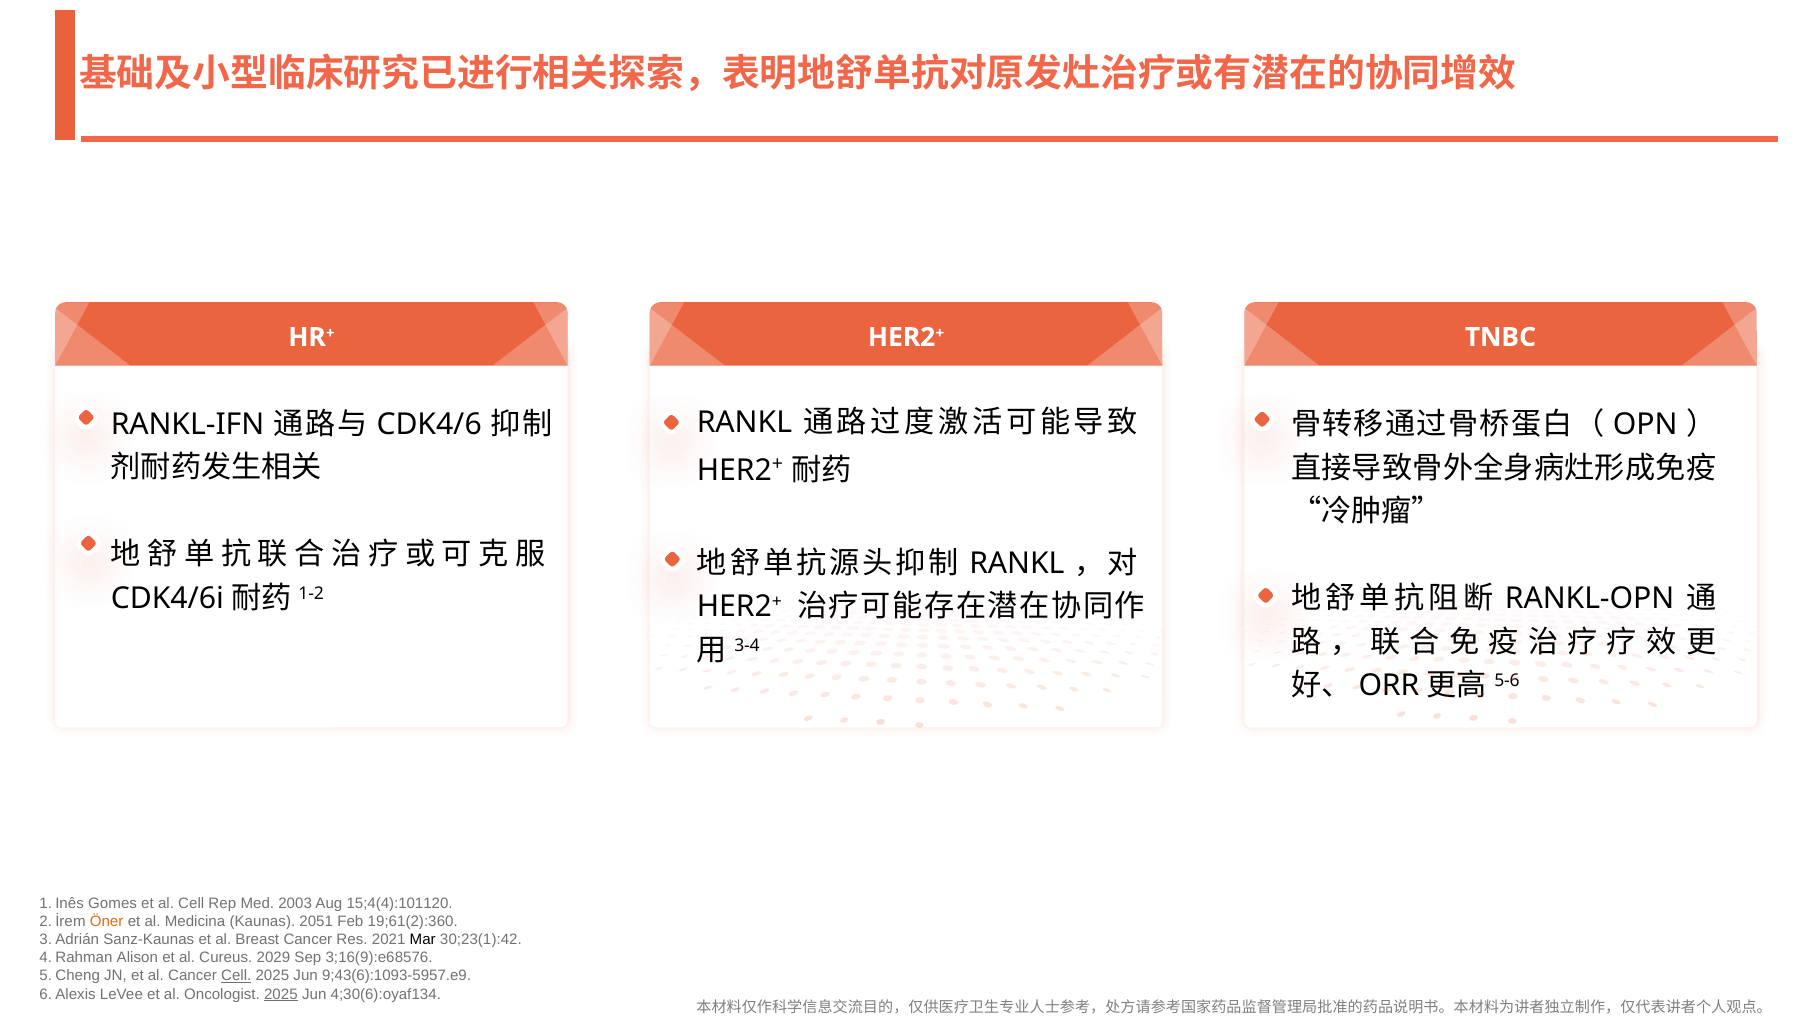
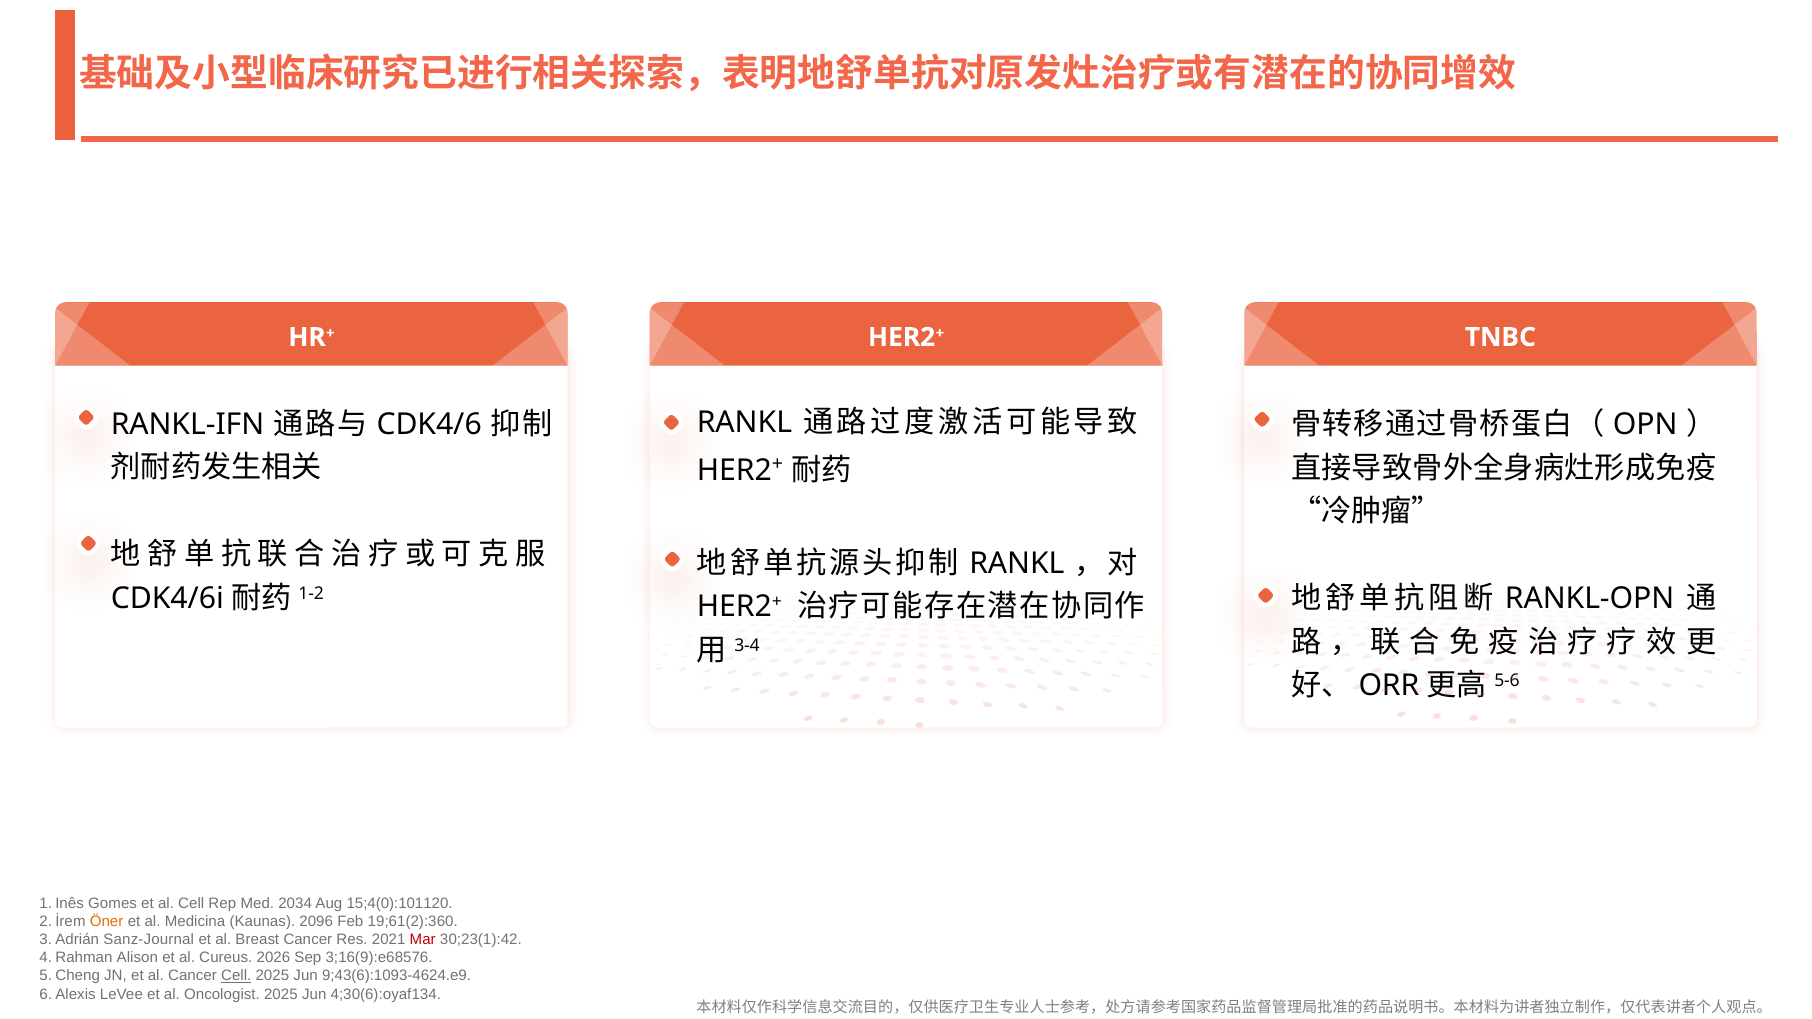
2003: 2003 -> 2034 (295, 904)
15;4(4):101120: 15;4(4):101120 -> 15;4(0):101120 (400, 904)
2051: 2051 -> 2096 (316, 922)
Sanz-Kaunas: Sanz-Kaunas -> Sanz-Journal (149, 940)
Mar colour: black -> red (423, 940)
2029: 2029 -> 2026 (273, 958)
9;43(6):1093-5957.e9: 9;43(6):1093-5957.e9 -> 9;43(6):1093-4624.e9 (397, 976)
2025 underline: present -> none (281, 994)
